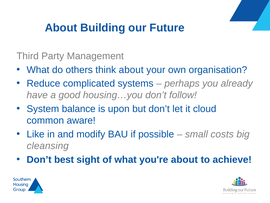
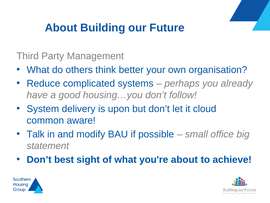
think about: about -> better (131, 70)
balance: balance -> delivery (79, 109)
Like: Like -> Talk (36, 134)
costs: costs -> office (222, 134)
cleansing: cleansing -> statement (48, 146)
